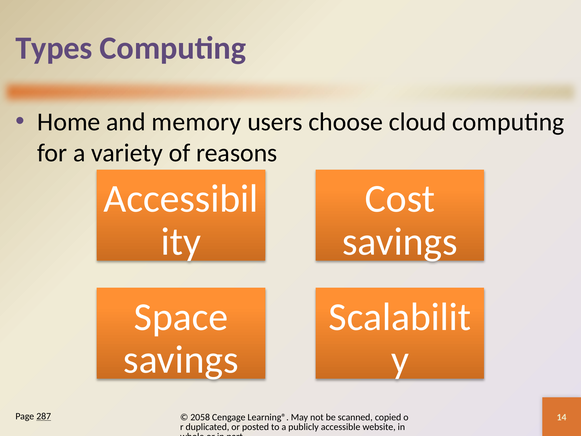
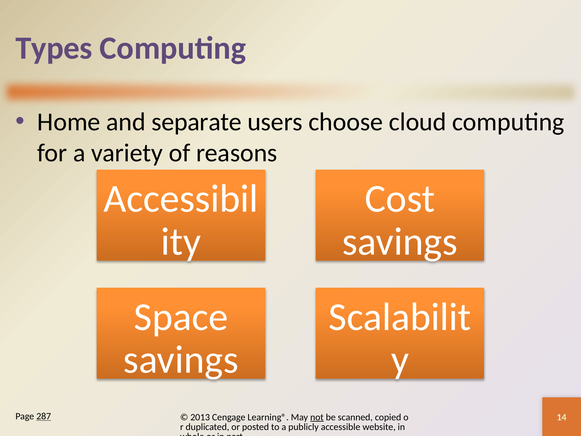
memory: memory -> separate (197, 122)
2058: 2058 -> 2013 (200, 417)
not underline: none -> present (317, 417)
